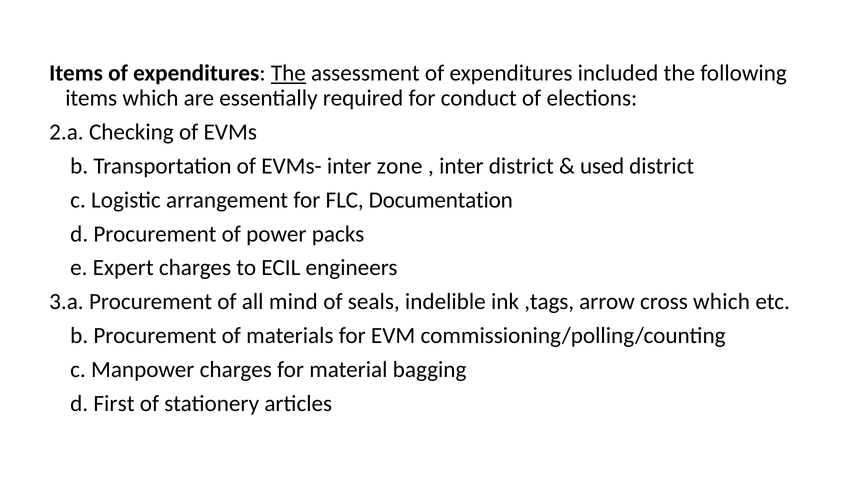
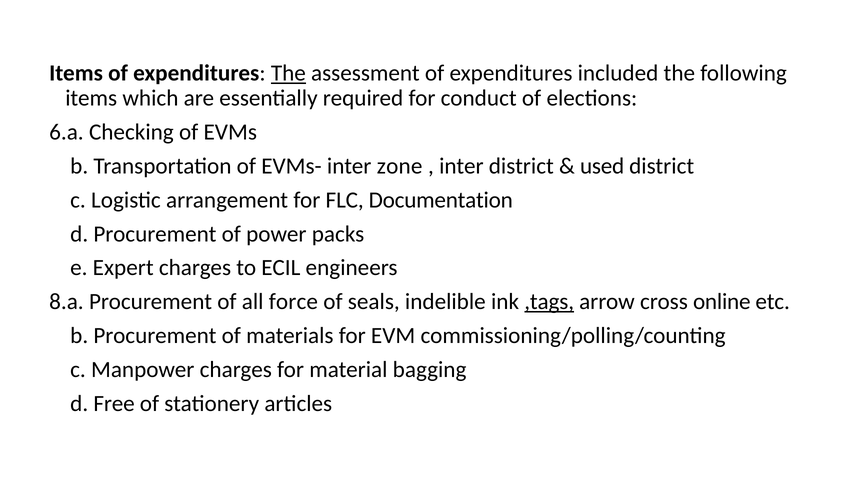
2.a: 2.a -> 6.a (66, 132)
3.a: 3.a -> 8.a (66, 302)
mind: mind -> force (293, 302)
,tags underline: none -> present (549, 302)
cross which: which -> online (722, 302)
First: First -> Free (114, 404)
